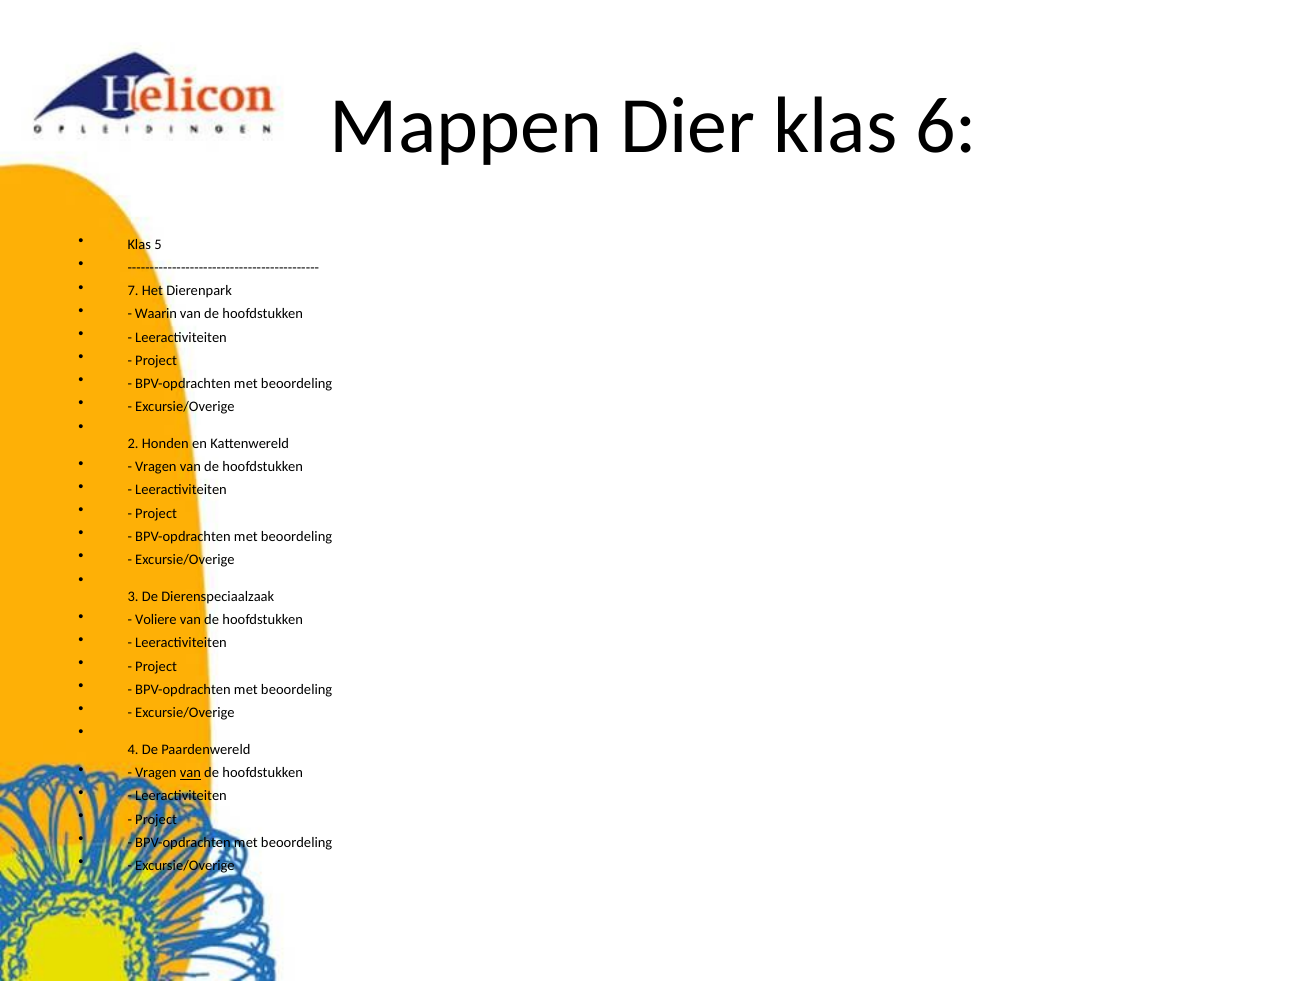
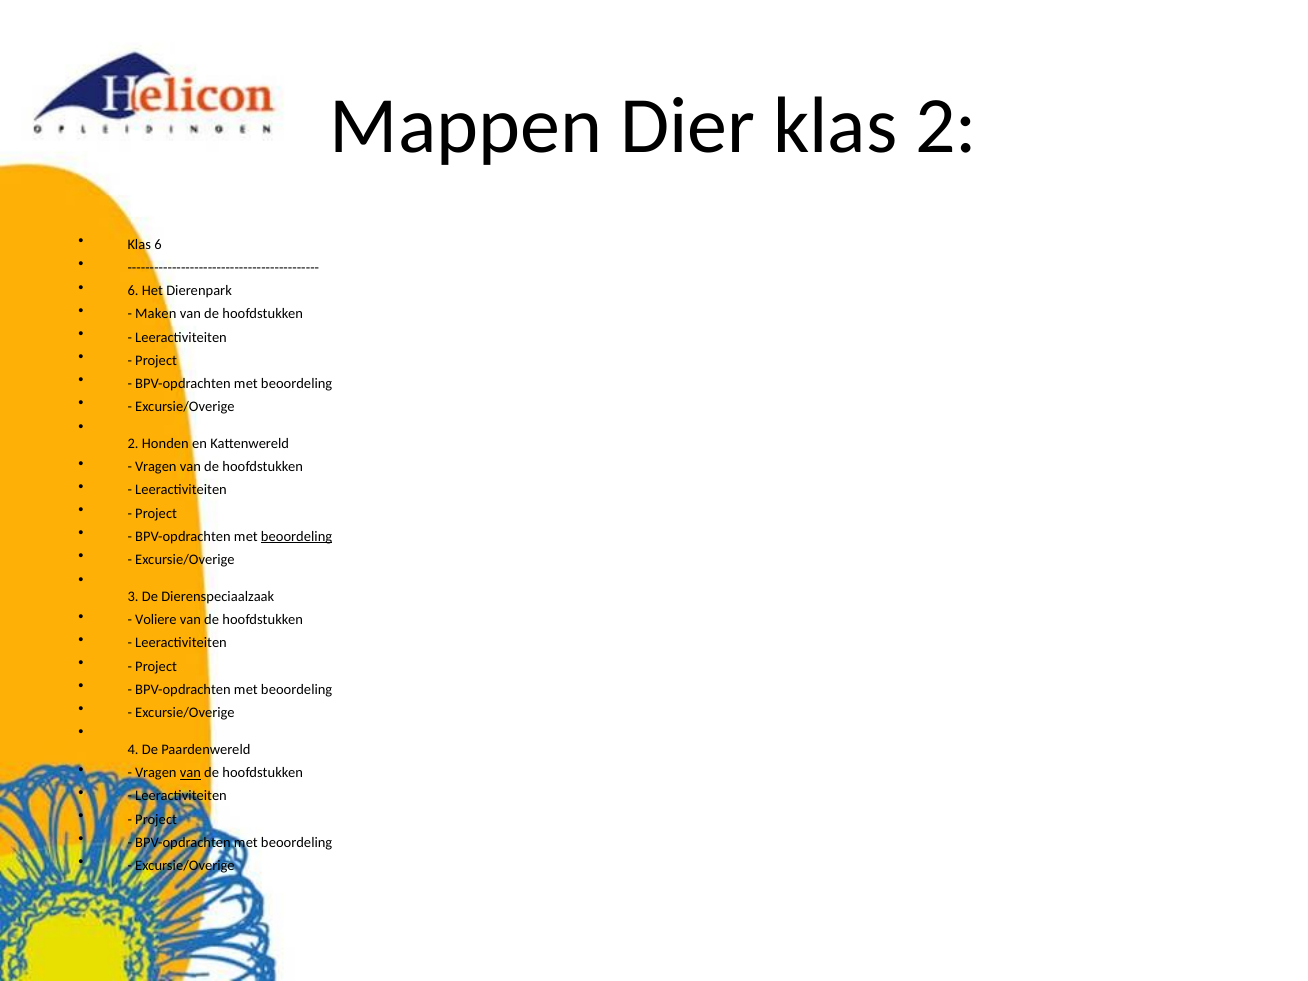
klas 6: 6 -> 2 (946, 127)
Klas 5: 5 -> 6 (158, 245)
7: 7 -> 6 (133, 291)
Waarin: Waarin -> Maken (156, 314)
beoordeling underline: none -> present (297, 537)
